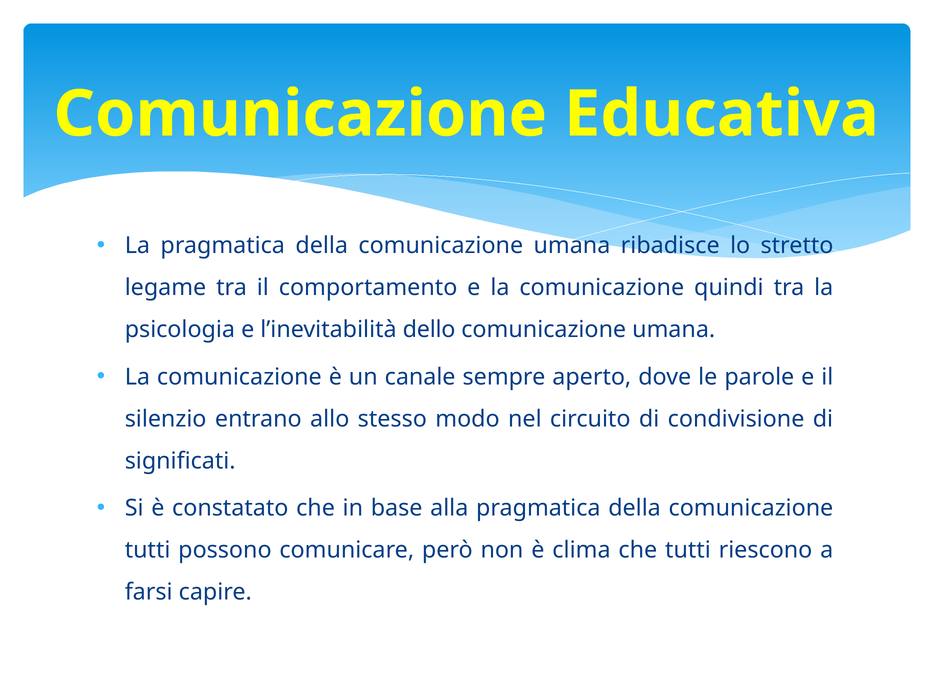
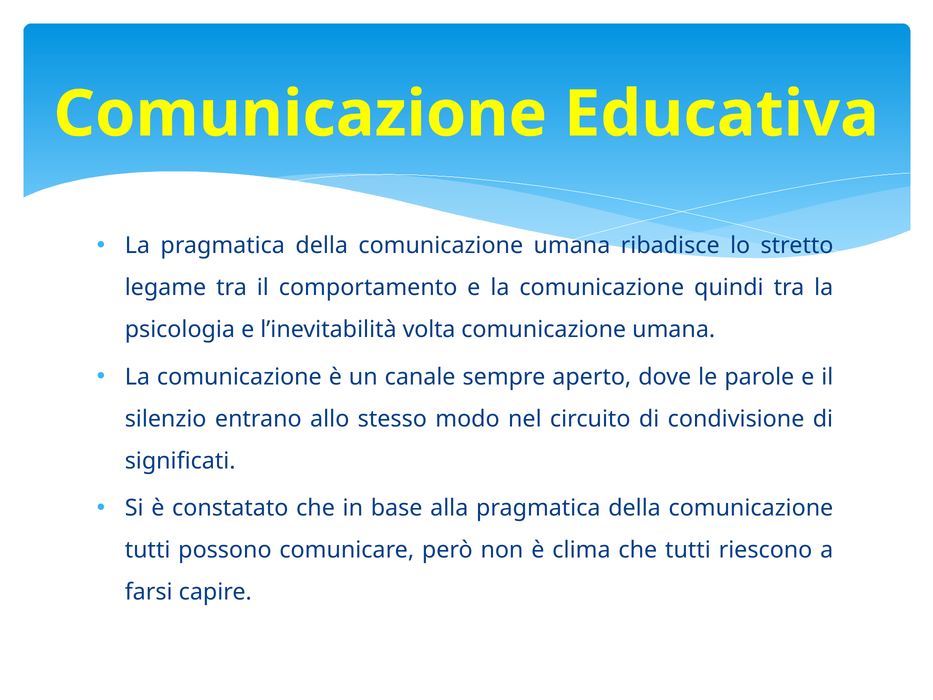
dello: dello -> volta (429, 330)
